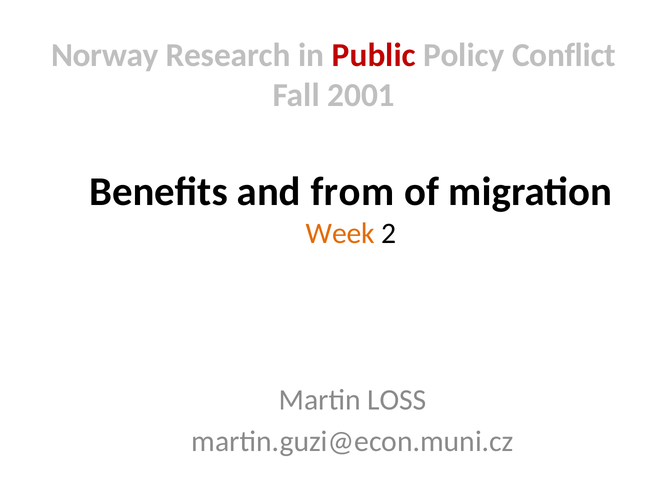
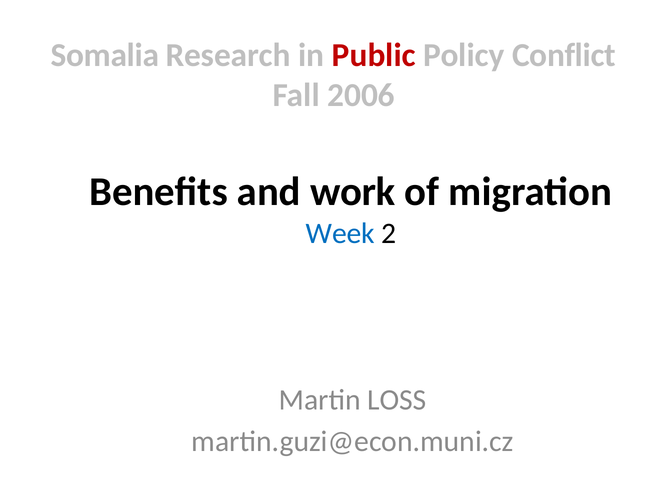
Norway: Norway -> Somalia (105, 55)
2001: 2001 -> 2006 (361, 95)
from: from -> work (353, 192)
Week colour: orange -> blue (340, 233)
